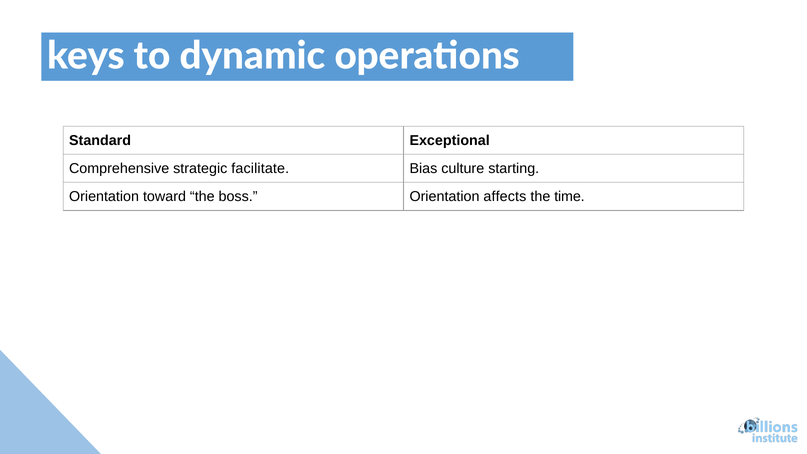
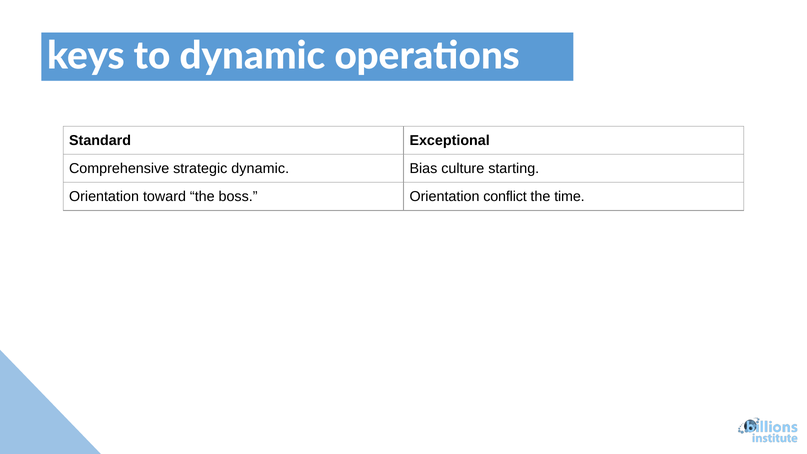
strategic facilitate: facilitate -> dynamic (260, 169)
affects: affects -> conflict (505, 197)
